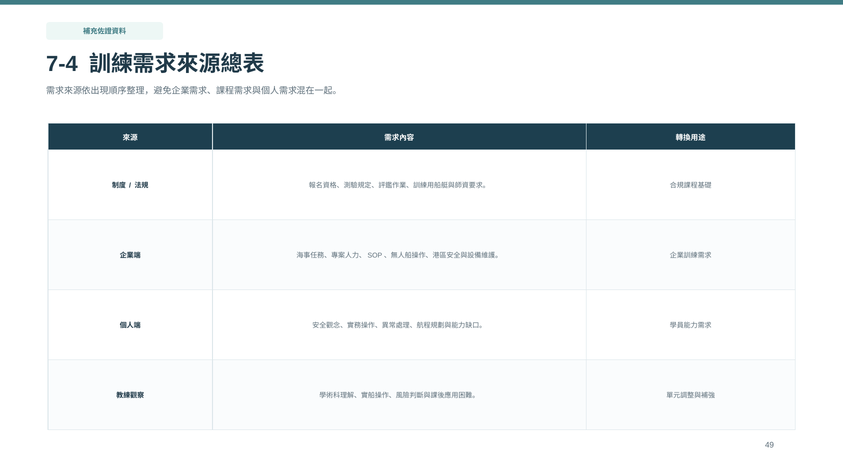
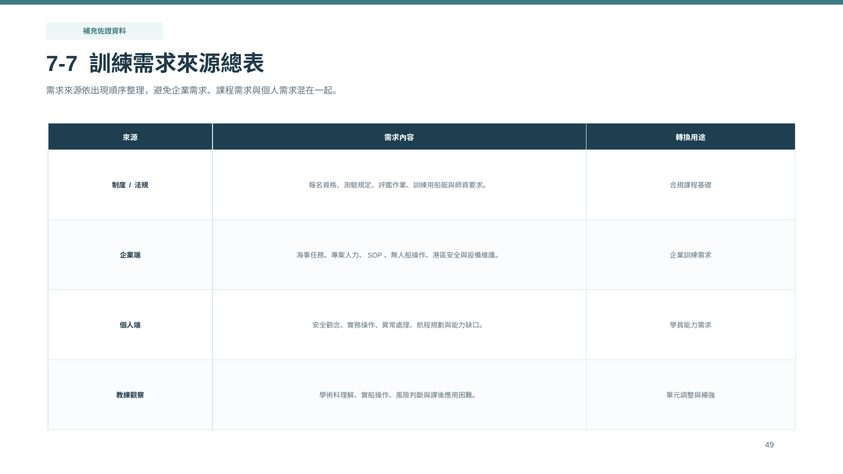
7-4: 7-4 -> 7-7 (62, 64)
